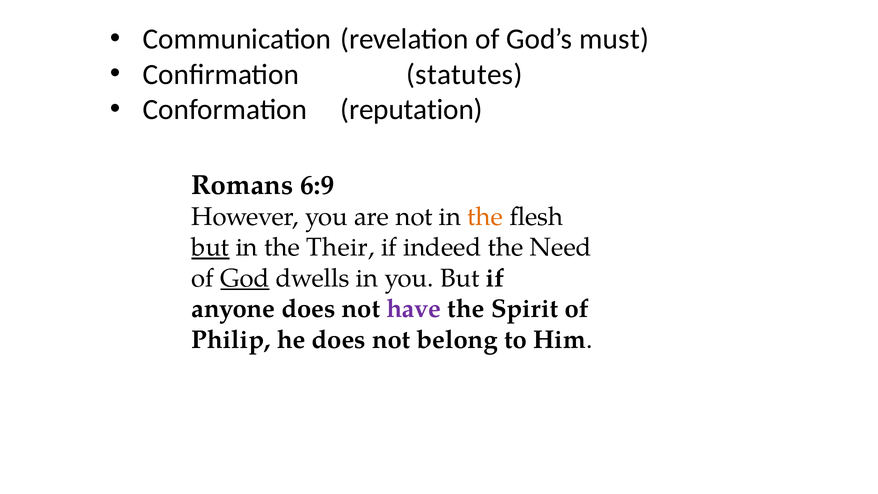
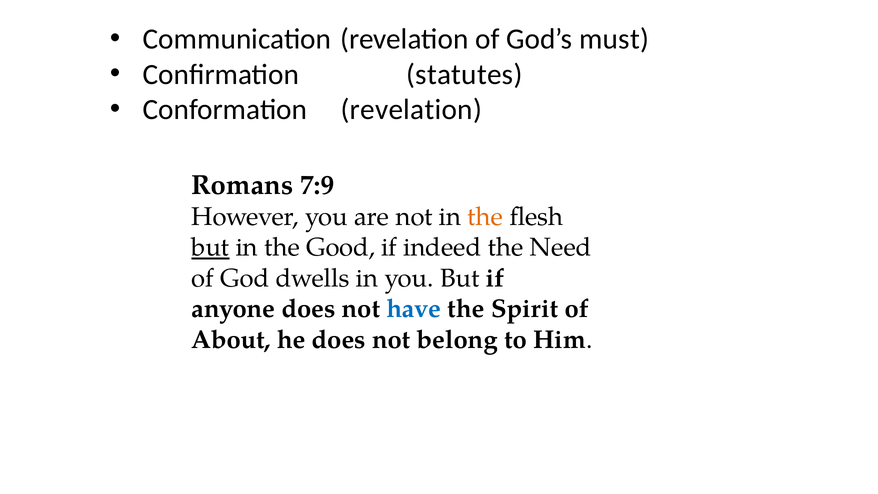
Conformation reputation: reputation -> revelation (411, 109)
6:9: 6:9 -> 7:9 (317, 185)
Their: Their -> Good (341, 247)
God underline: present -> none (245, 278)
have colour: purple -> blue (414, 309)
Philip: Philip -> About (231, 340)
